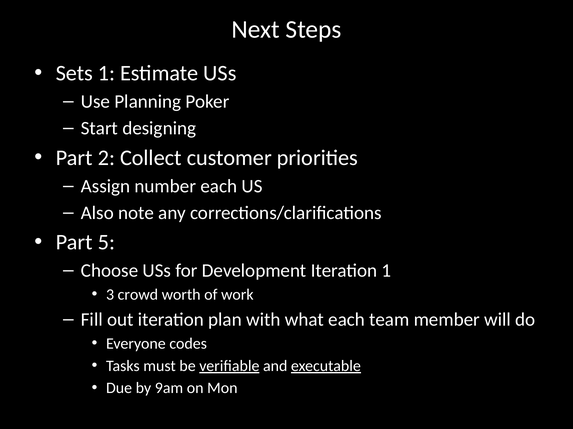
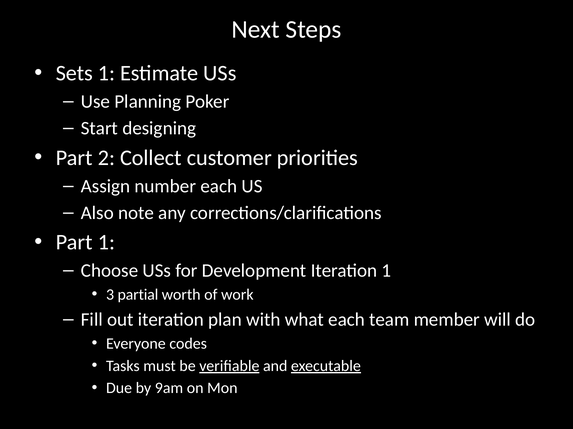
Part 5: 5 -> 1 (106, 243)
crowd: crowd -> partial (138, 295)
